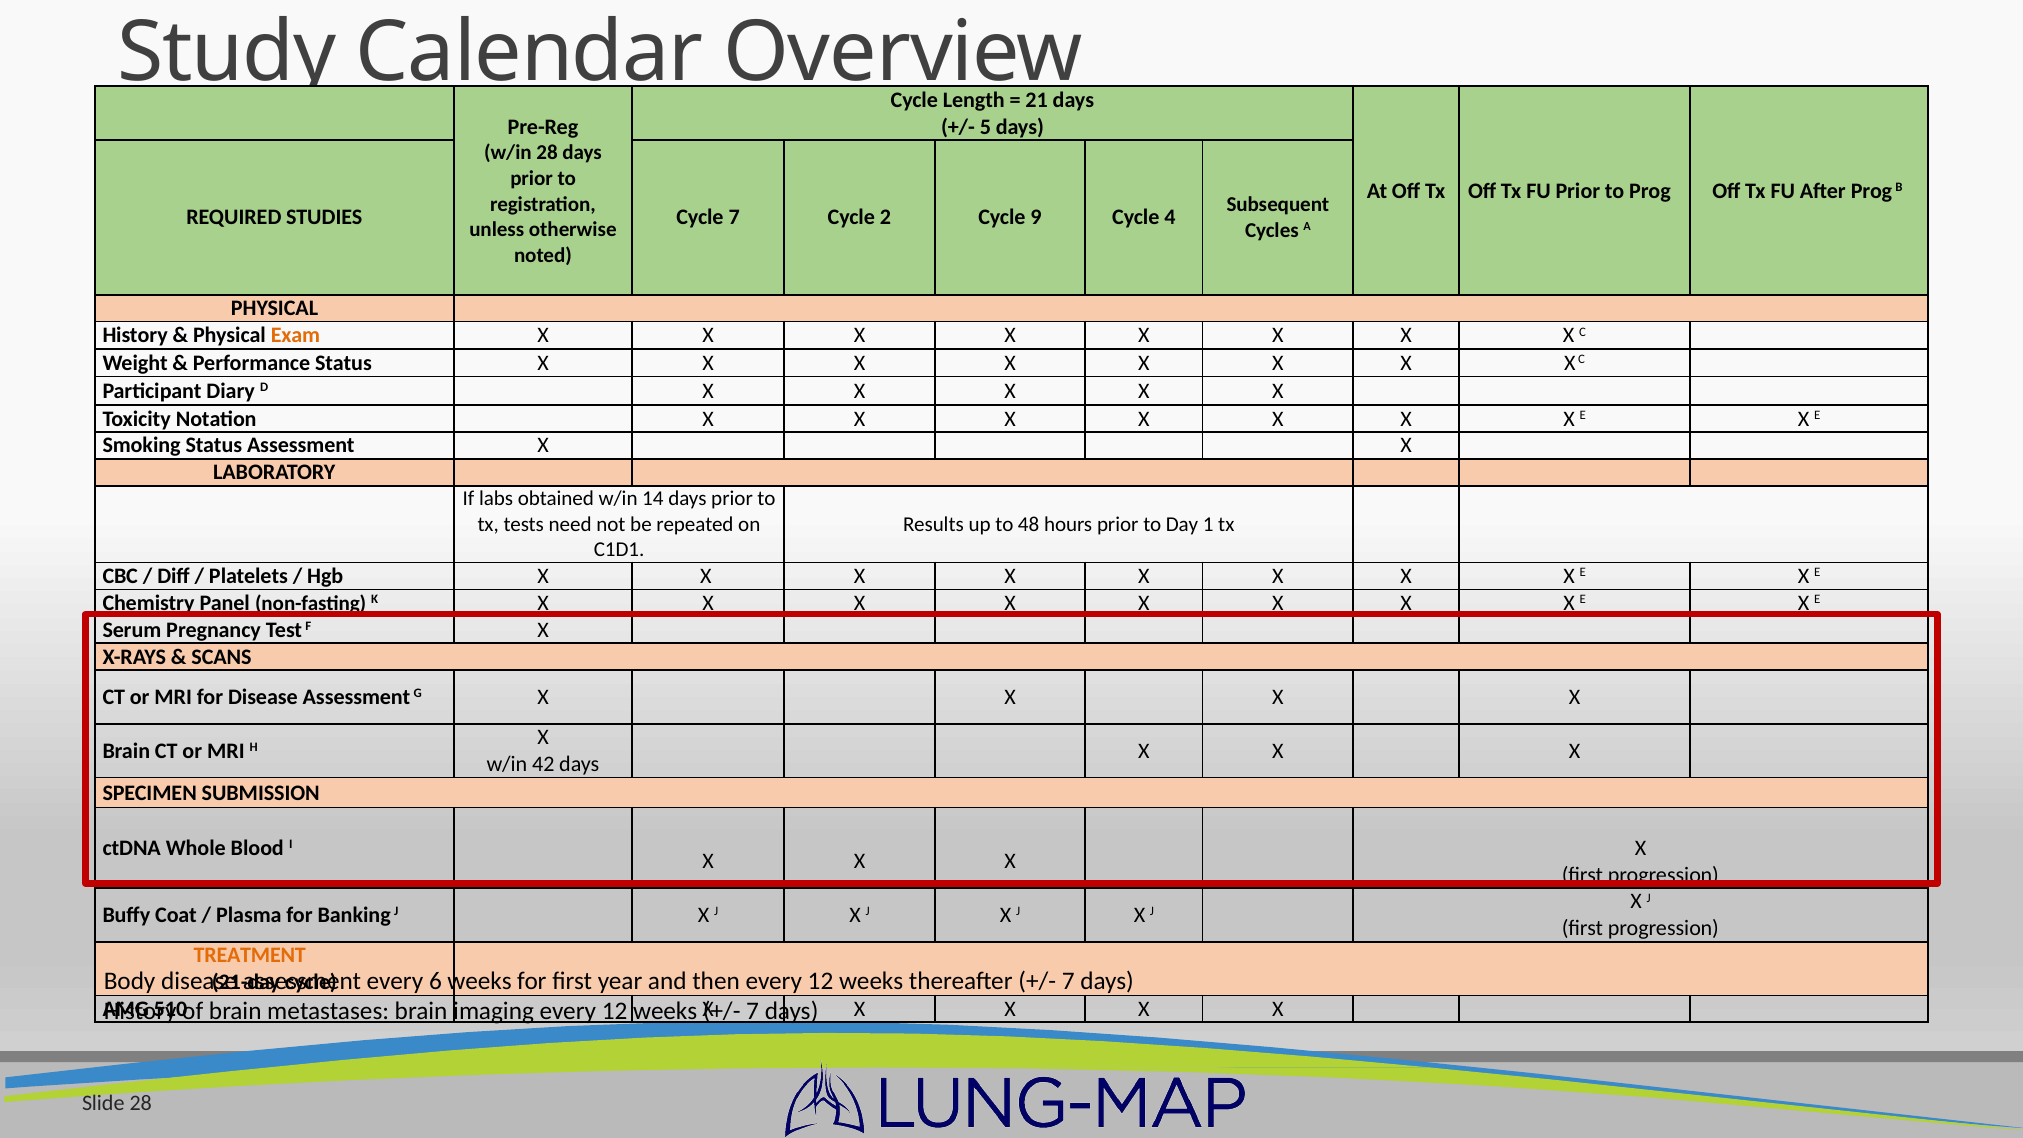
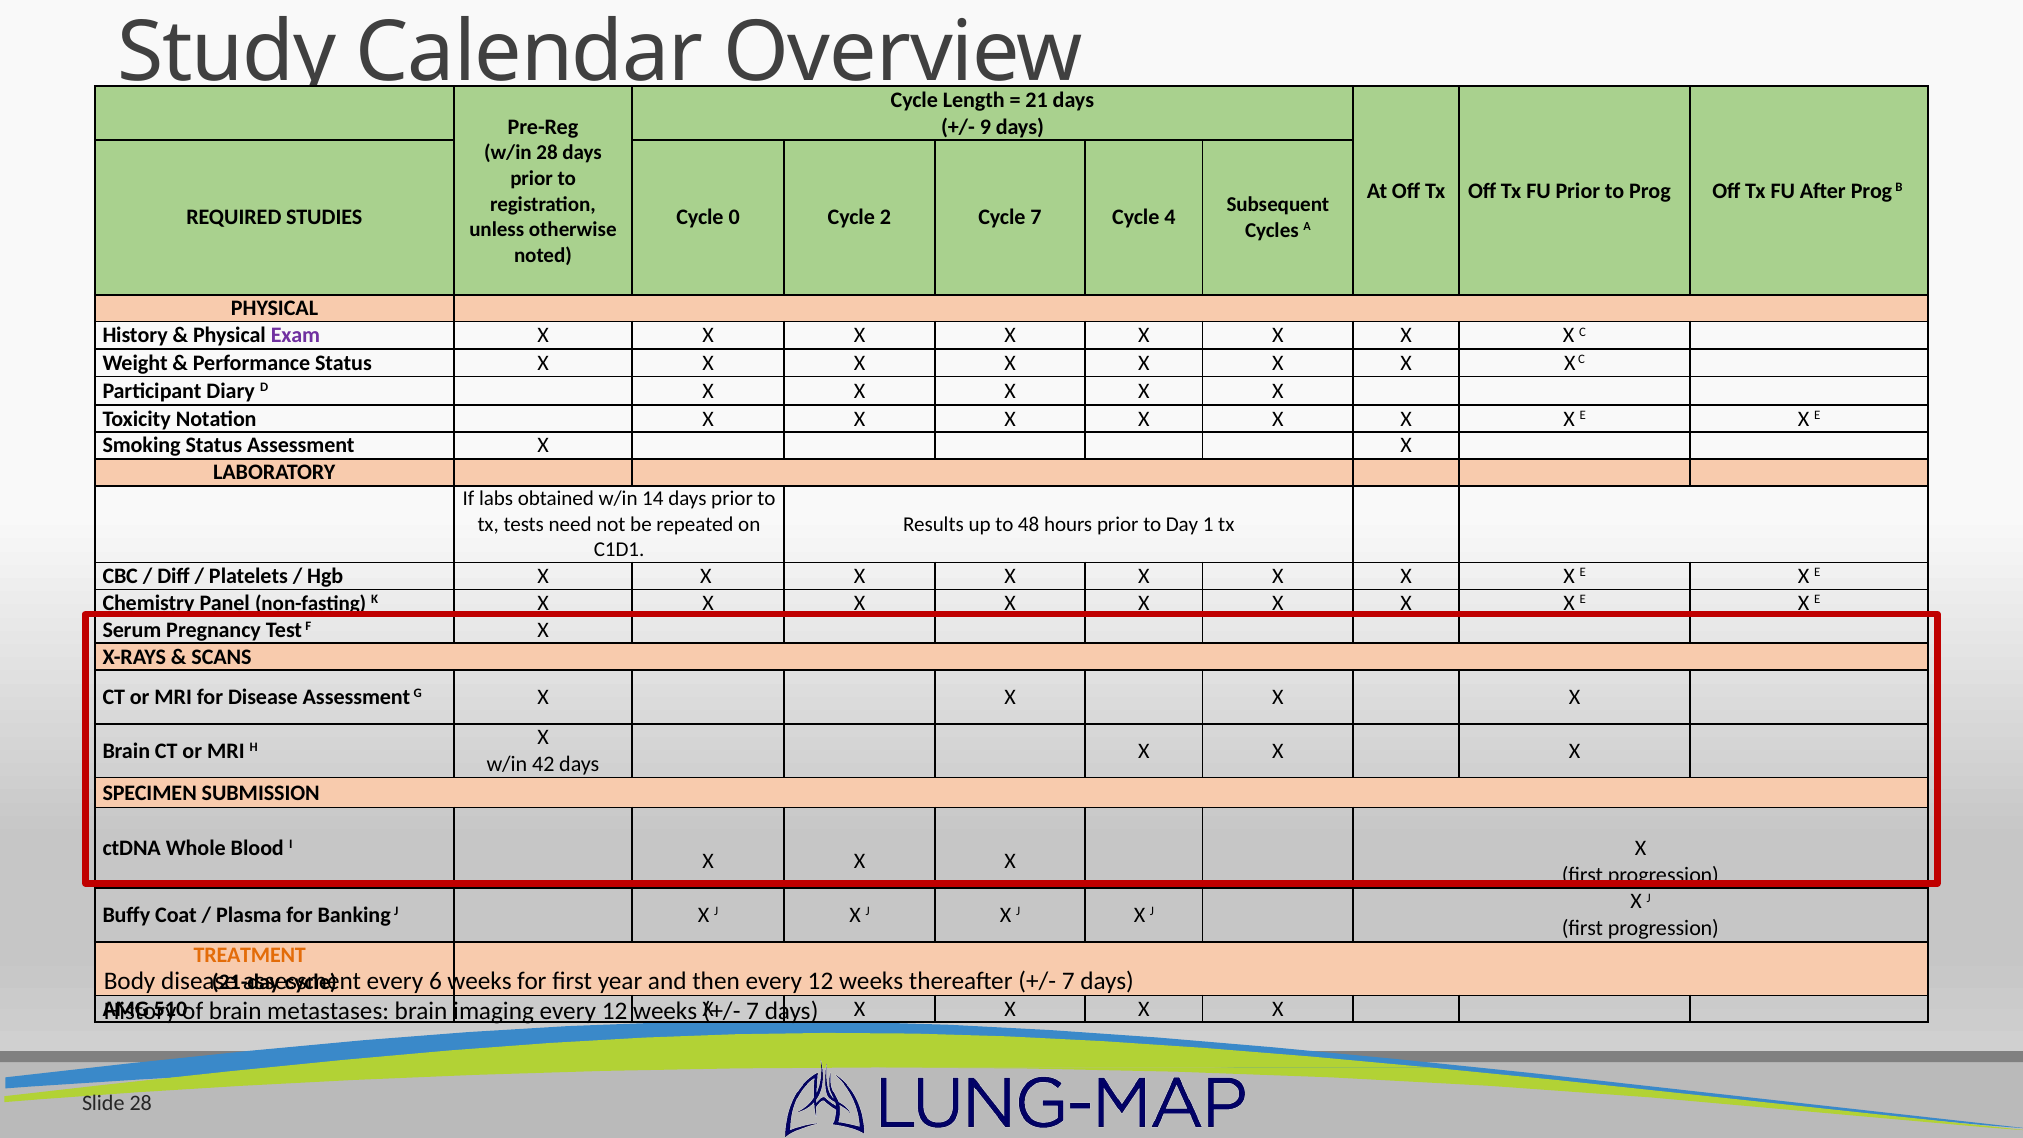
5: 5 -> 9 (985, 127)
Cycle 7: 7 -> 0 (734, 218)
Cycle 9: 9 -> 7 (1036, 218)
Exam colour: orange -> purple (296, 335)
